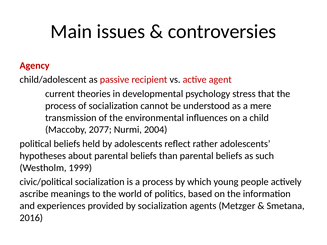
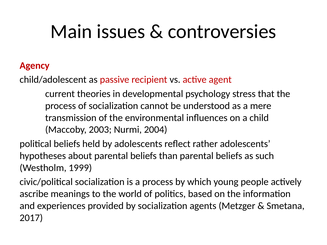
2077: 2077 -> 2003 (100, 130)
2016: 2016 -> 2017 (31, 218)
